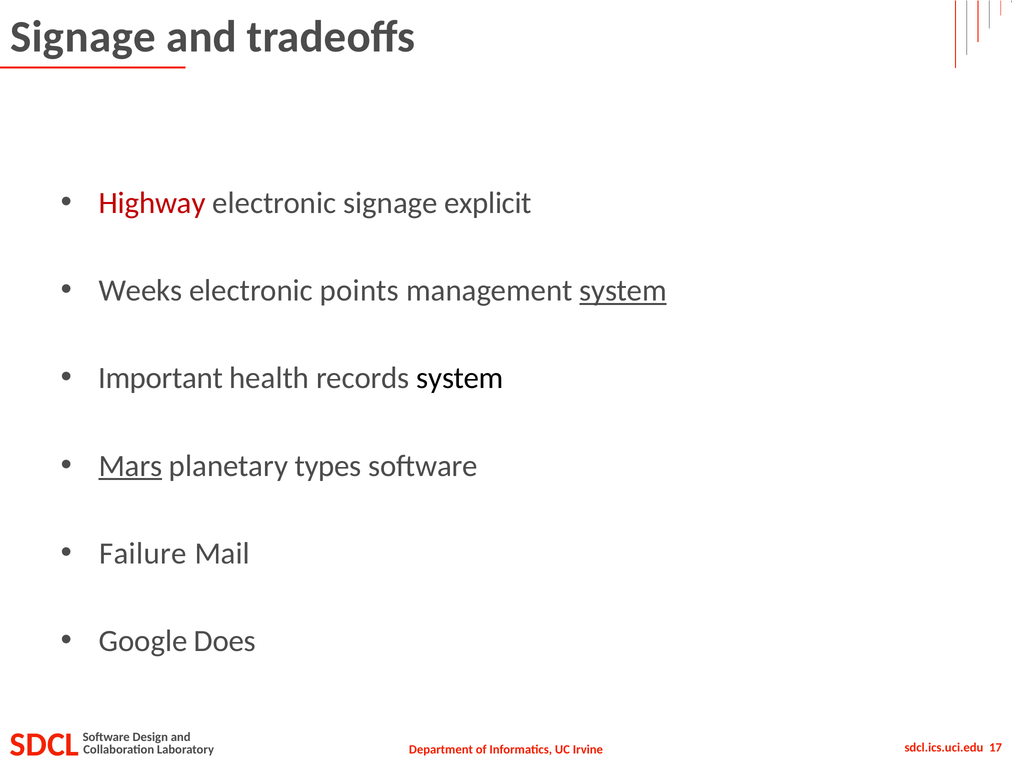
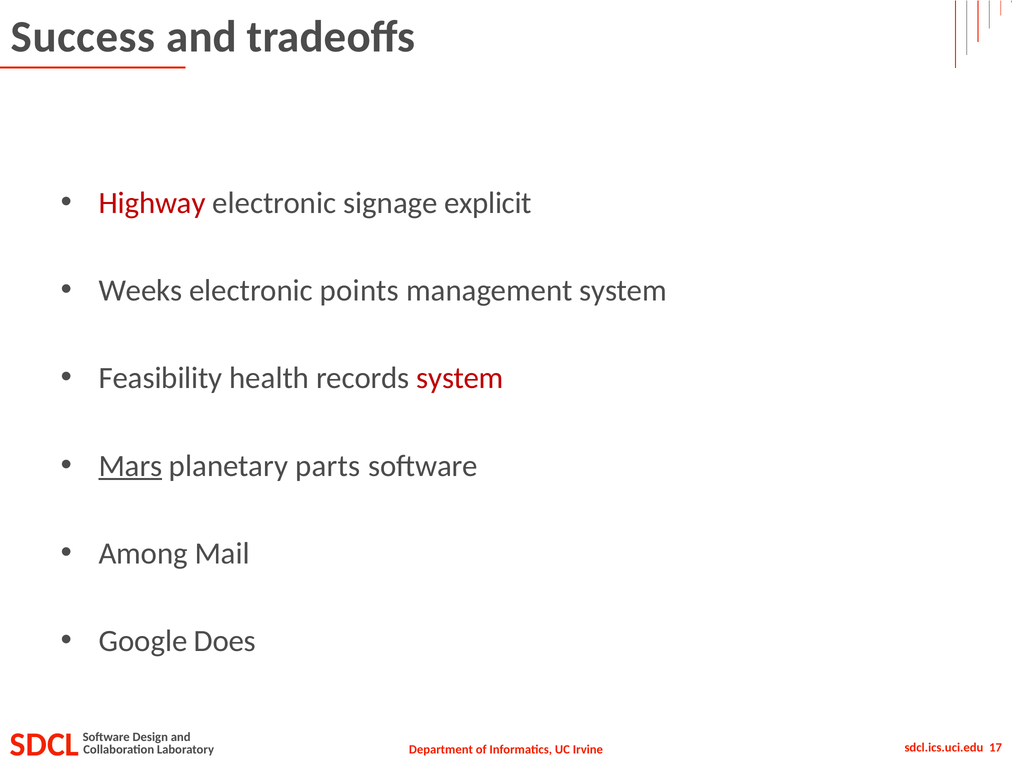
Signage: Signage -> Success (83, 37)
system underline: present -> none (623, 291)
Important: Important -> Feasibility (161, 378)
system colour: black -> red (460, 378)
types: types -> parts (328, 466)
Failure: Failure -> Among (143, 553)
